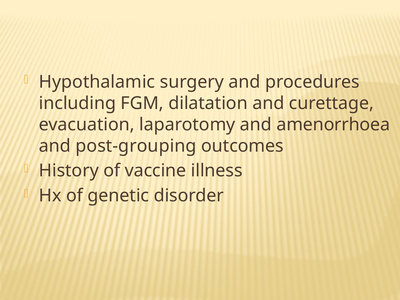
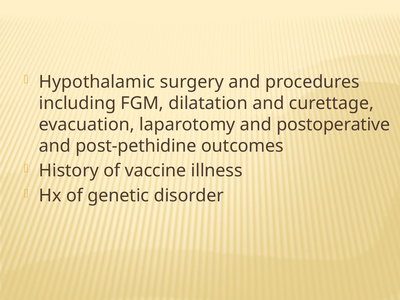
amenorrhoea: amenorrhoea -> postoperative (333, 125)
post-grouping: post-grouping -> post-pethidine (136, 146)
